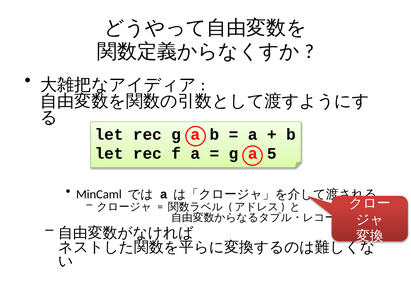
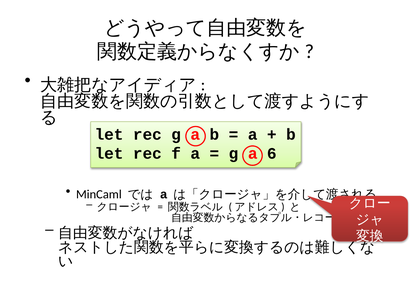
5: 5 -> 6 (272, 154)
